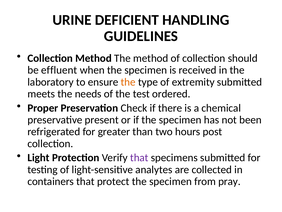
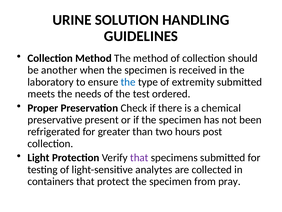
DEFICIENT: DEFICIENT -> SOLUTION (127, 20)
effluent: effluent -> another (59, 70)
the colour: orange -> blue (128, 82)
